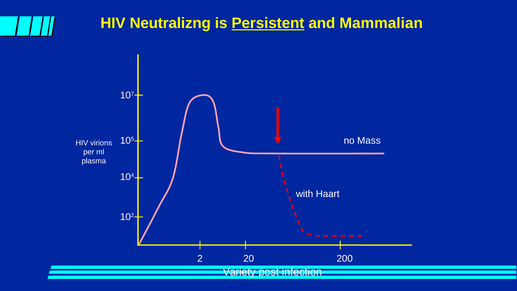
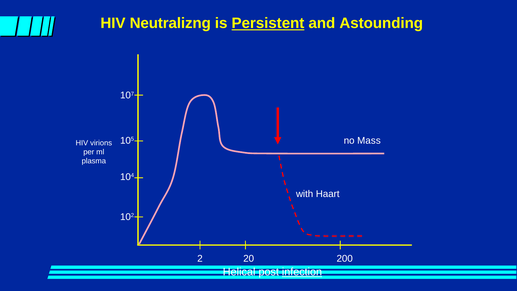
Mammalian: Mammalian -> Astounding (381, 23)
Variety: Variety -> Helical (239, 272)
infection underline: none -> present (302, 272)
